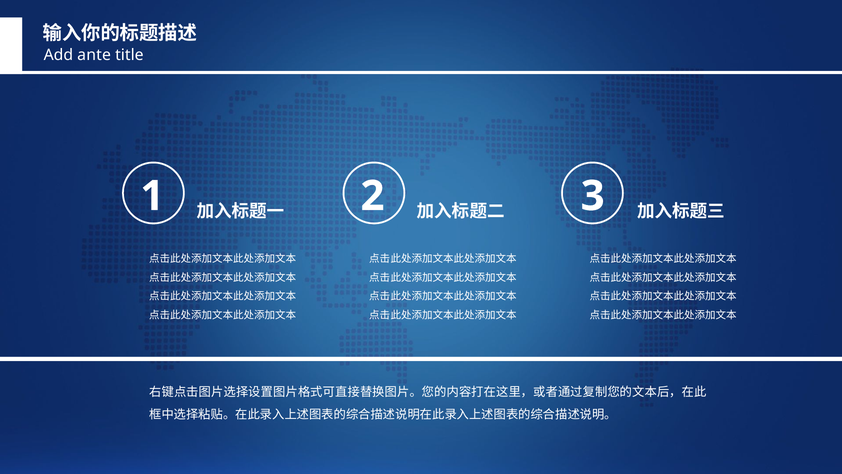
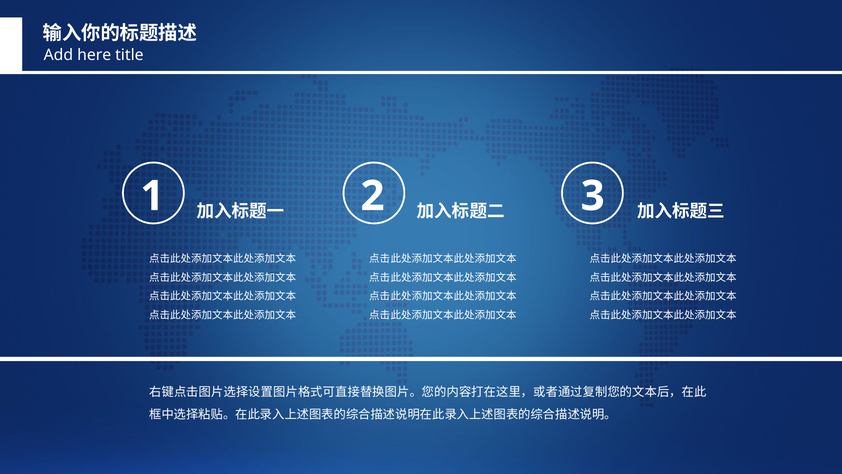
ante: ante -> here (94, 55)
